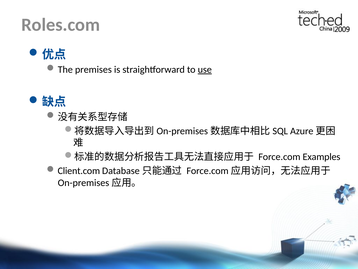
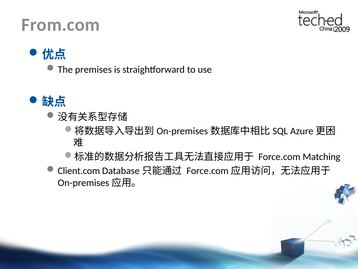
Roles.com: Roles.com -> From.com (61, 25)
use underline: present -> none (205, 69)
Examples: Examples -> Matching (322, 157)
